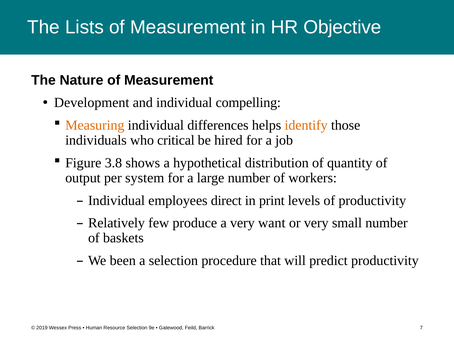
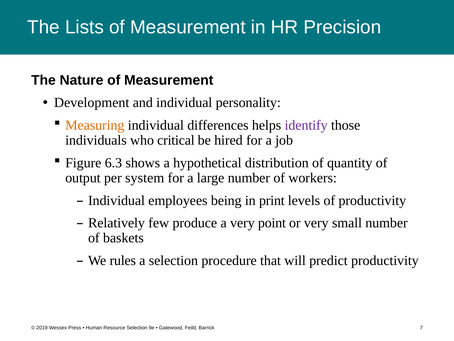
Objective: Objective -> Precision (342, 27)
compelling: compelling -> personality (248, 103)
identify colour: orange -> purple (306, 125)
3.8: 3.8 -> 6.3 (113, 163)
direct: direct -> being (226, 200)
want: want -> point (272, 223)
been: been -> rules (123, 260)
